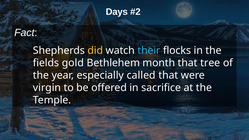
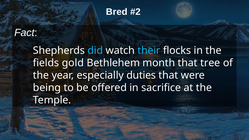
Days: Days -> Bred (117, 12)
did colour: yellow -> light blue (95, 50)
called: called -> duties (141, 75)
virgin: virgin -> being (47, 88)
